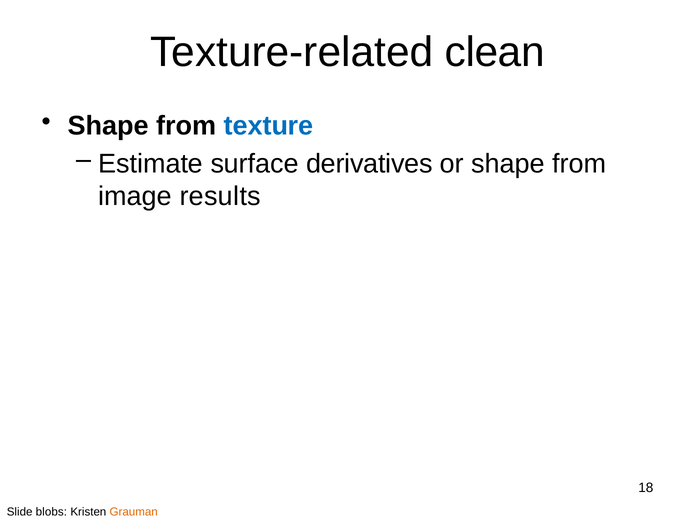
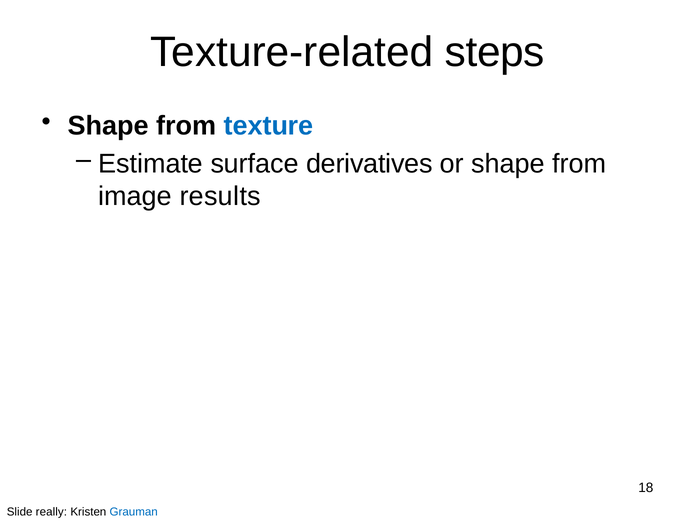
clean: clean -> steps (495, 52)
blobs: blobs -> really (51, 511)
Grauman colour: orange -> blue (134, 511)
